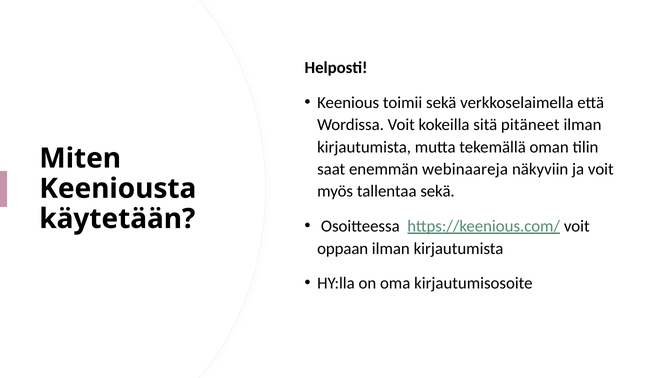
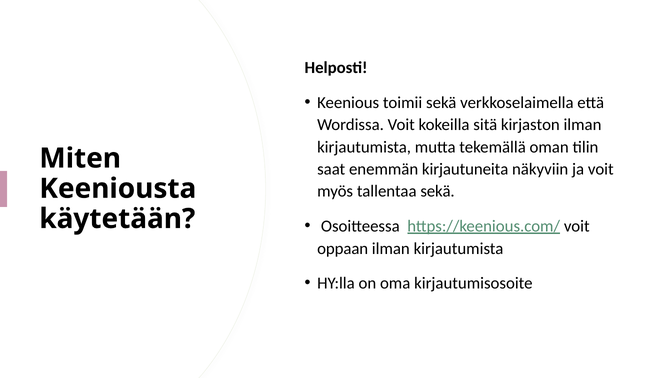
pitäneet: pitäneet -> kirjaston (530, 125)
webinaareja: webinaareja -> kirjautuneita (465, 169)
